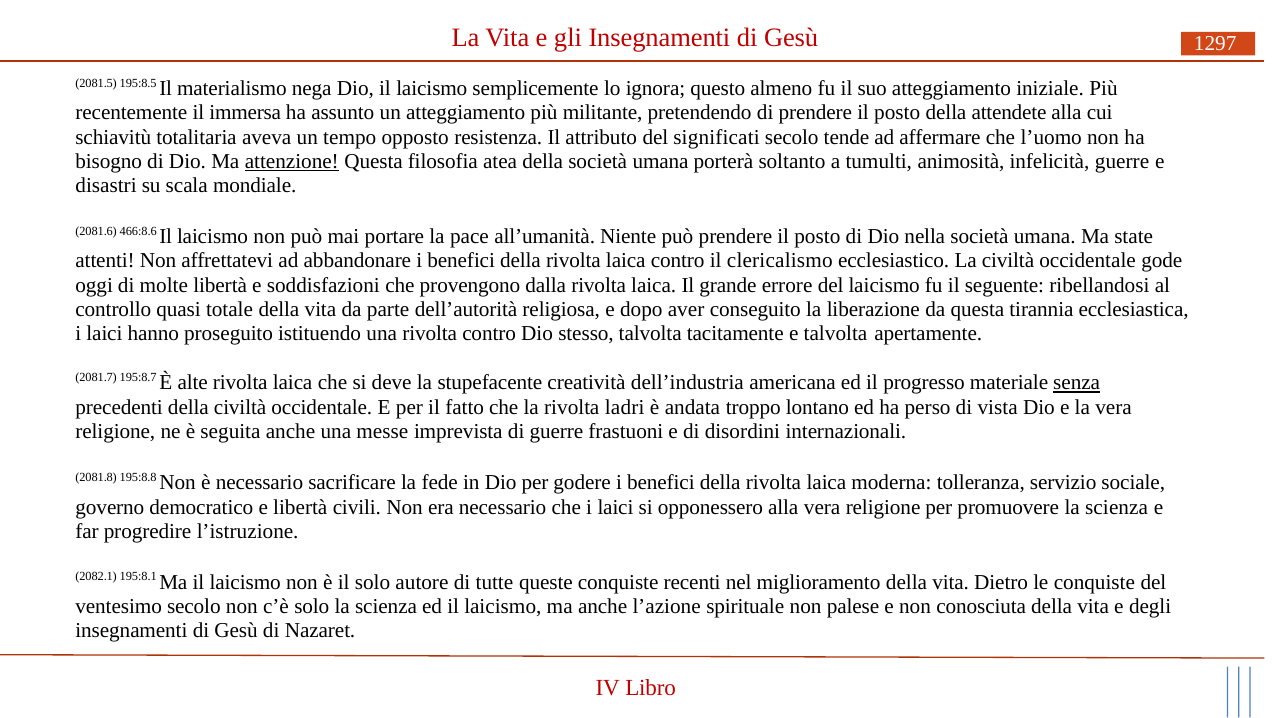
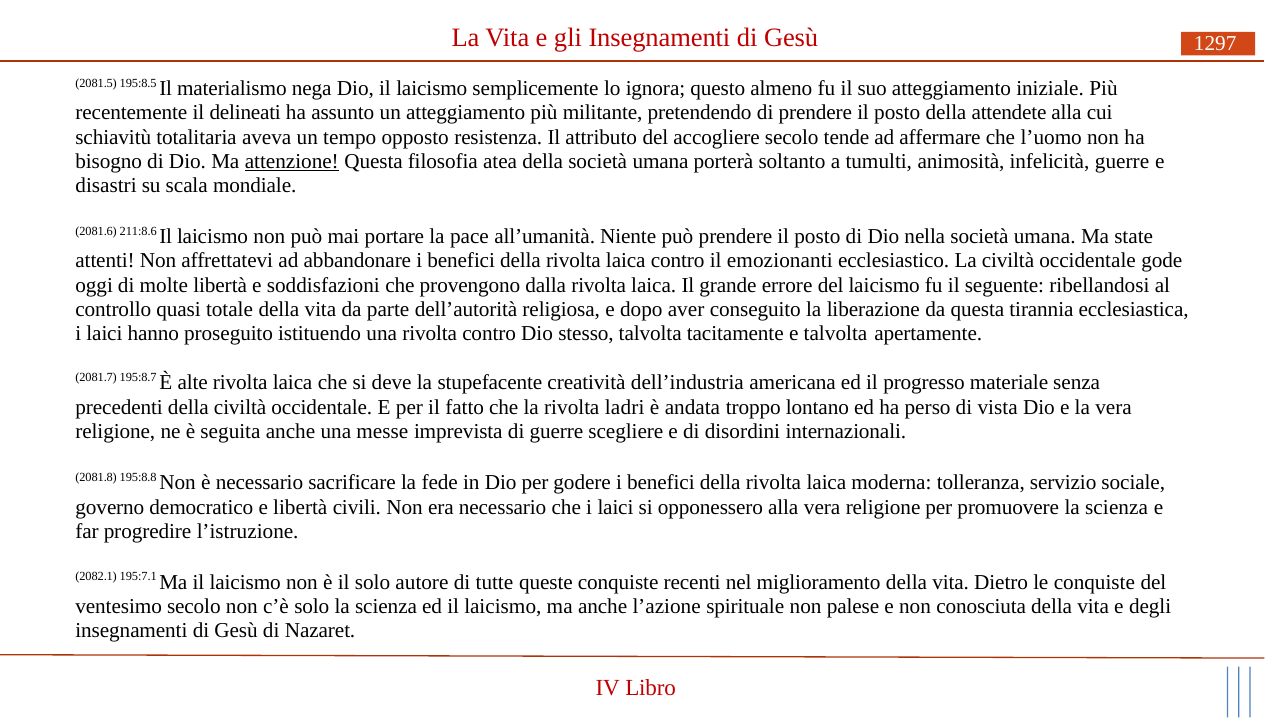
immersa: immersa -> delineati (245, 113)
significati: significati -> accogliere (717, 137)
466:8.6: 466:8.6 -> 211:8.6 (138, 231)
clericalismo: clericalismo -> emozionanti (780, 261)
senza underline: present -> none (1077, 383)
frastuoni: frastuoni -> scegliere (626, 431)
195:8.1: 195:8.1 -> 195:7.1 (138, 577)
